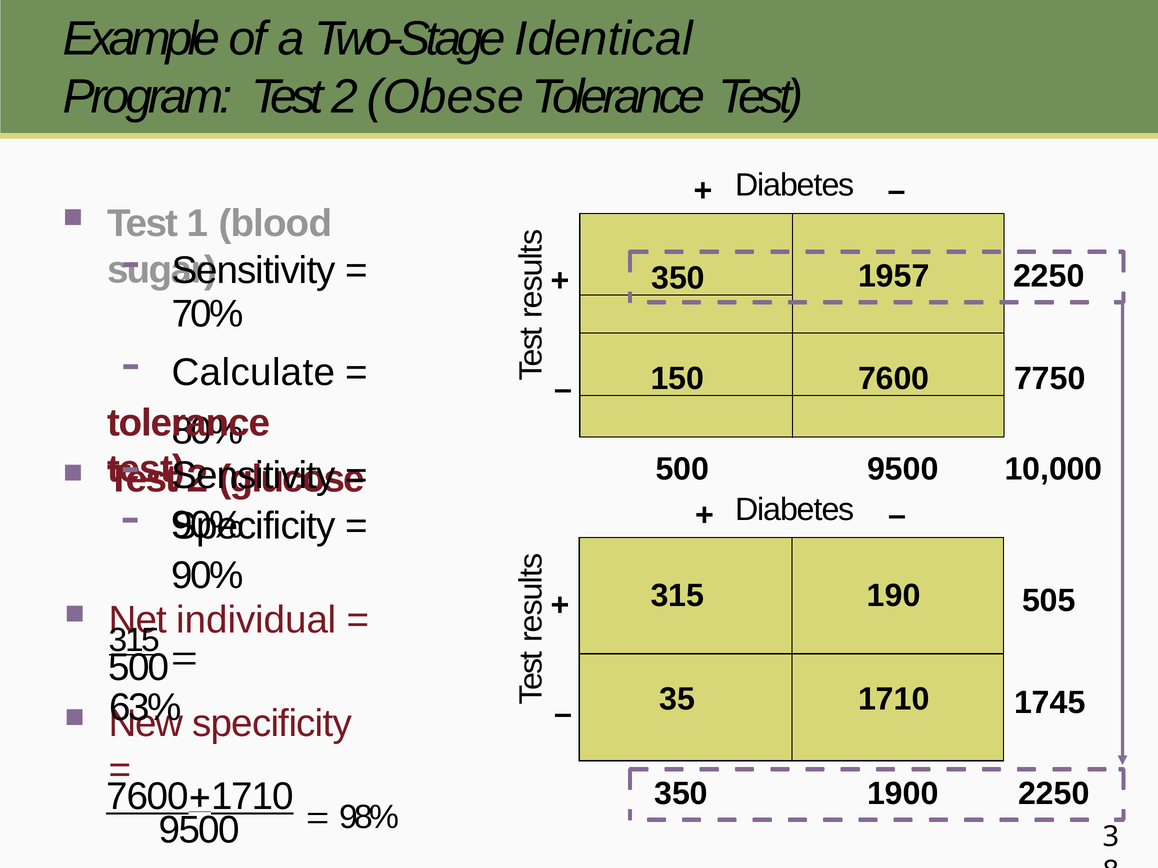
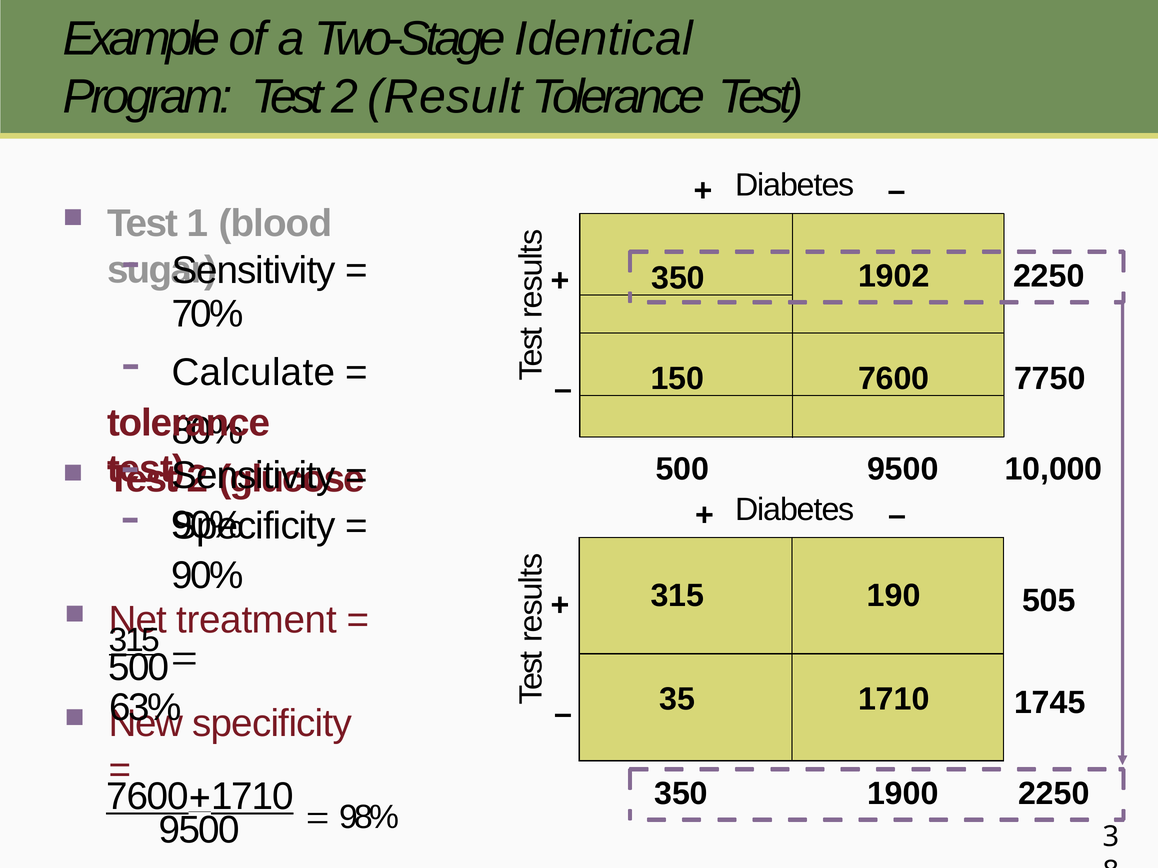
Obese: Obese -> Result (445, 97)
1957: 1957 -> 1902 (894, 276)
individual: individual -> treatment (257, 620)
